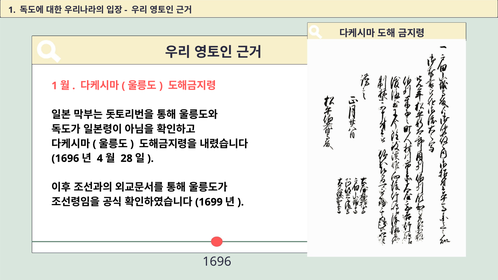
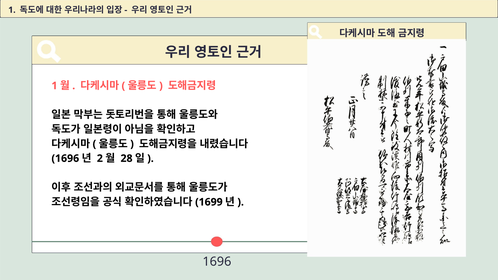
4: 4 -> 2 (100, 158)
